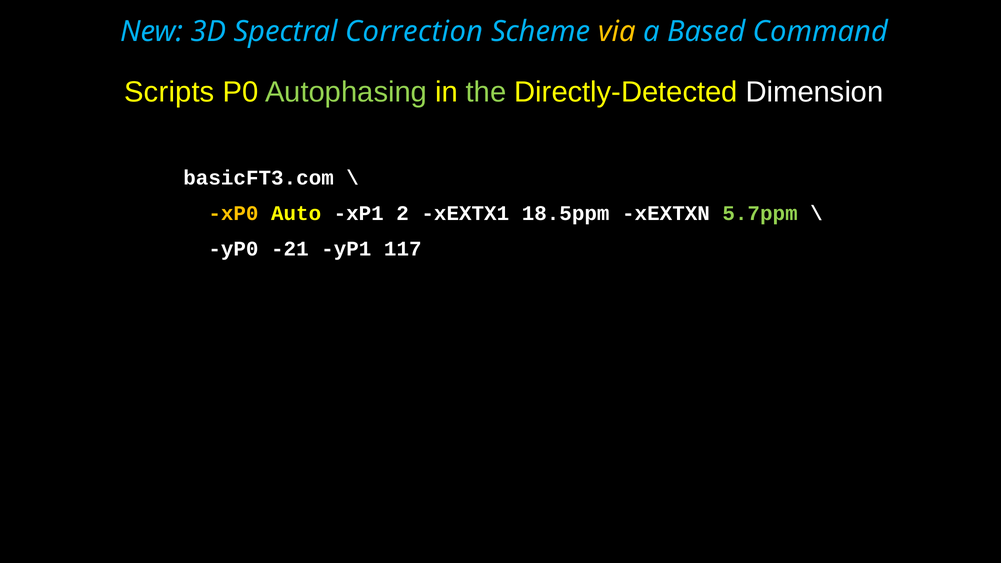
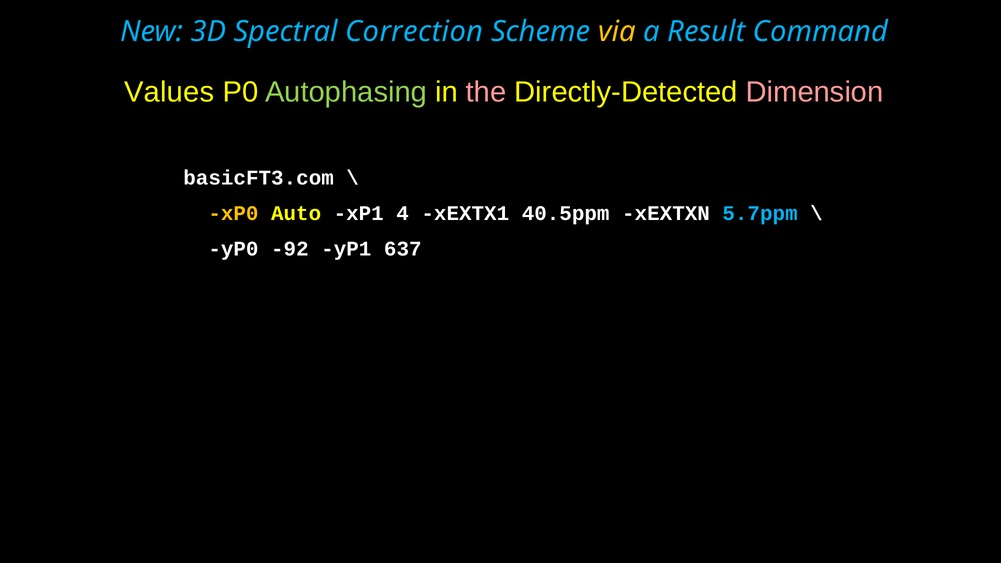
Based: Based -> Result (706, 32)
Scripts: Scripts -> Values (169, 92)
the colour: light green -> pink (486, 92)
Dimension colour: white -> pink (815, 92)
2: 2 -> 4 (403, 213)
18.5ppm: 18.5ppm -> 40.5ppm (566, 213)
5.7ppm colour: light green -> light blue (760, 213)
-21: -21 -> -92 (290, 249)
117: 117 -> 637 (403, 249)
